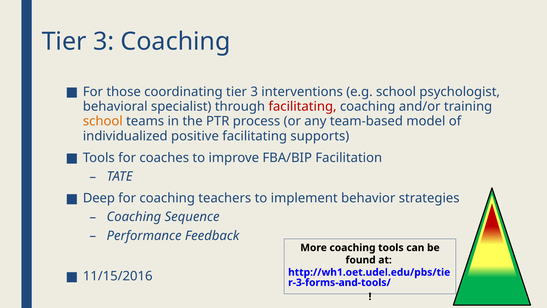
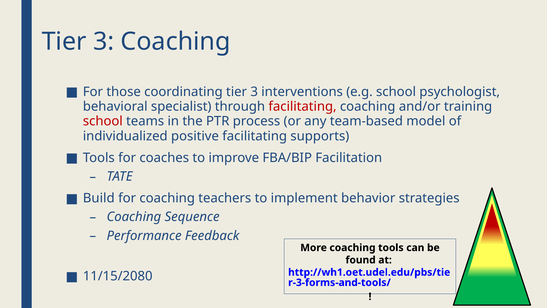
school colour: orange -> red (103, 121)
Deep: Deep -> Build (99, 198)
11/15/2016: 11/15/2016 -> 11/15/2080 (118, 276)
